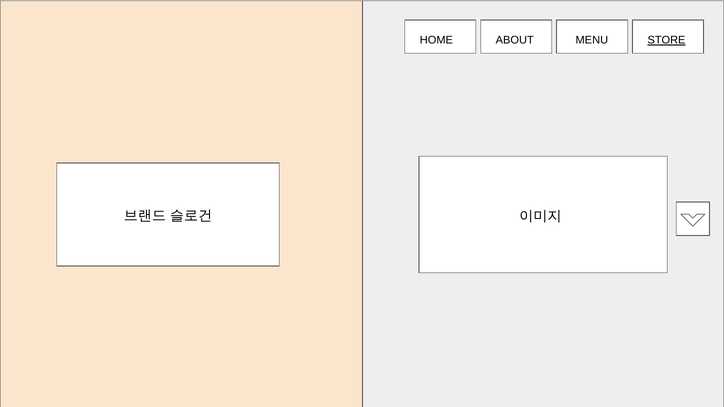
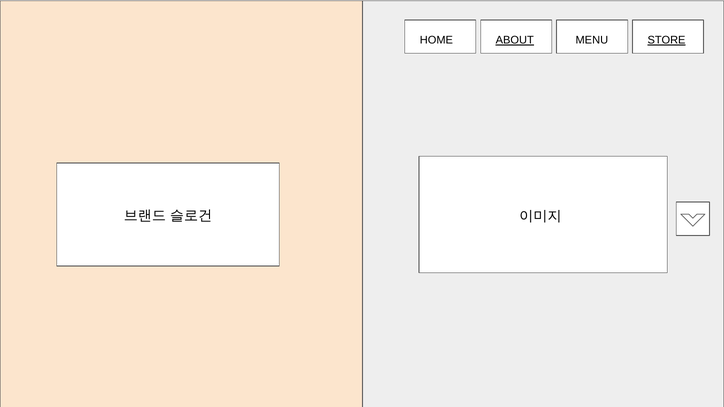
ABOUT underline: none -> present (515, 40)
